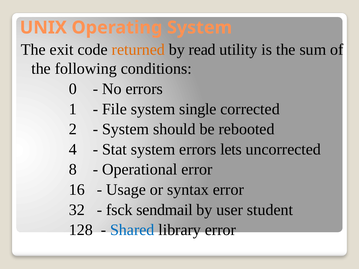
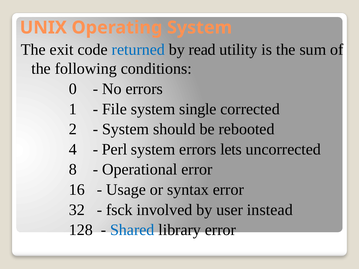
returned colour: orange -> blue (138, 50)
Stat: Stat -> Perl (115, 149)
sendmail: sendmail -> involved (165, 210)
student: student -> instead (270, 210)
